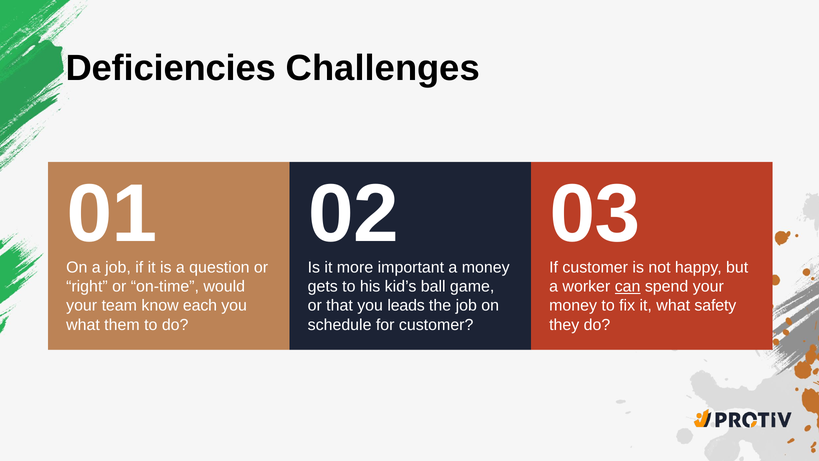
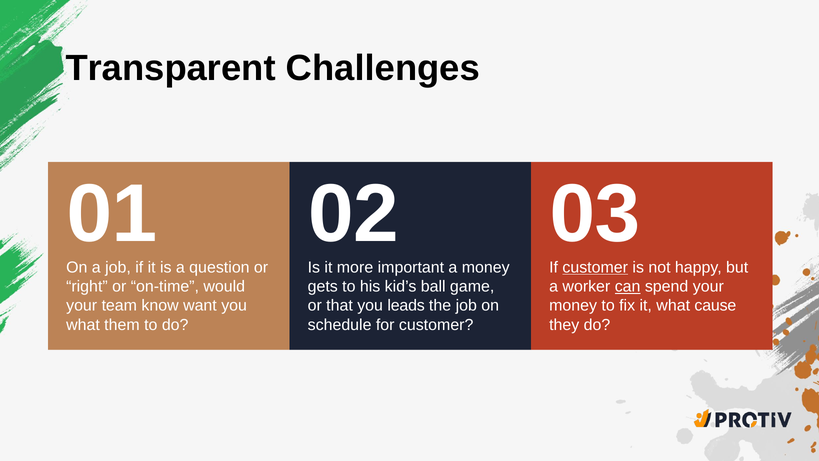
Deficiencies: Deficiencies -> Transparent (171, 68)
customer underline: none -> present (595, 267)
each: each -> want (200, 305)
safety: safety -> cause (715, 305)
